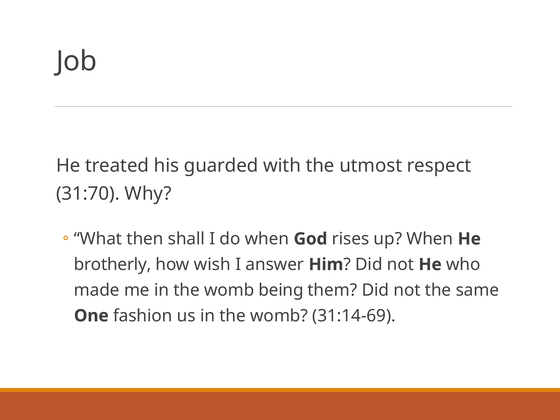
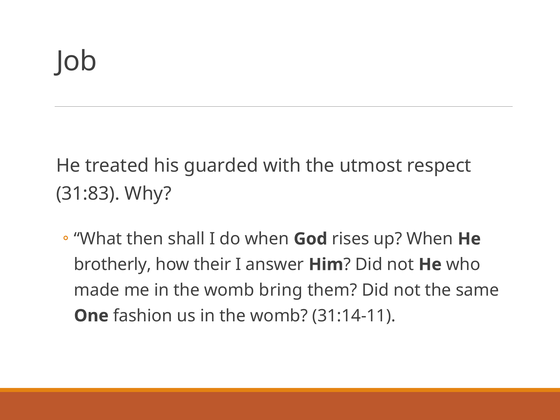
31:70: 31:70 -> 31:83 (88, 194)
wish: wish -> their (212, 264)
being: being -> bring (281, 290)
31:14-69: 31:14-69 -> 31:14-11 (354, 316)
